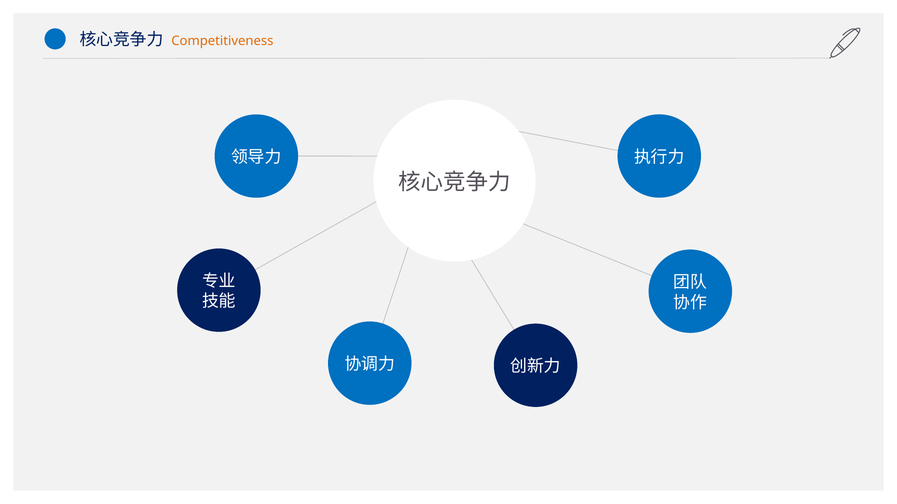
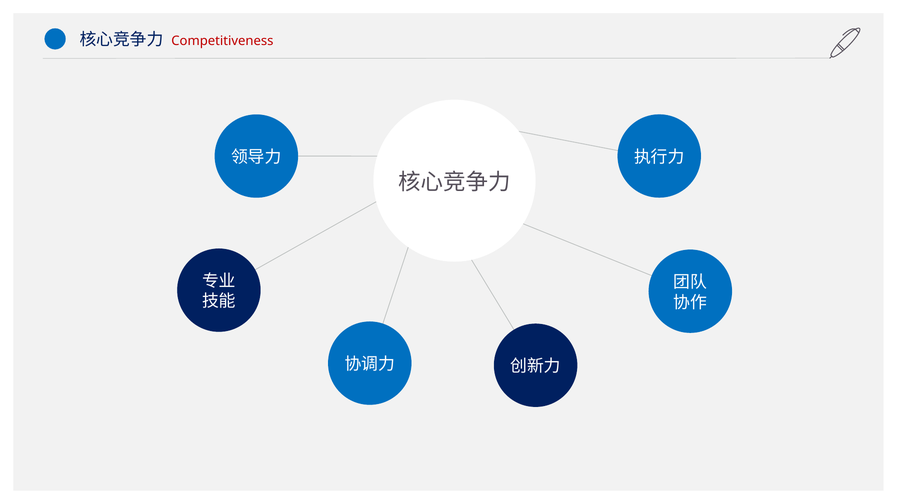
Competitiveness colour: orange -> red (222, 41)
